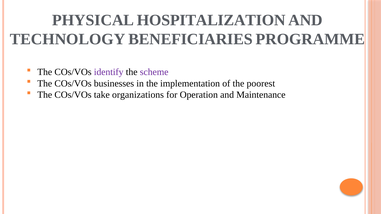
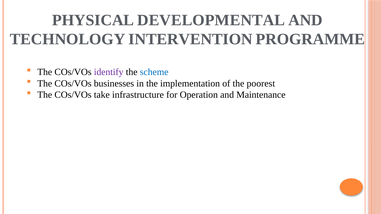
HOSPITALIZATION: HOSPITALIZATION -> DEVELOPMENTAL (211, 20)
BENEFICIARIES: BENEFICIARIES -> INTERVENTION (190, 39)
scheme colour: purple -> blue (154, 72)
organizations: organizations -> infrastructure (138, 95)
